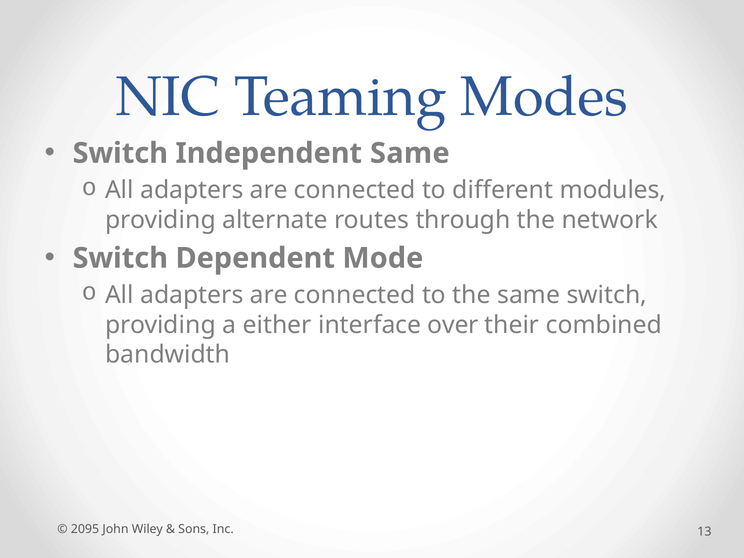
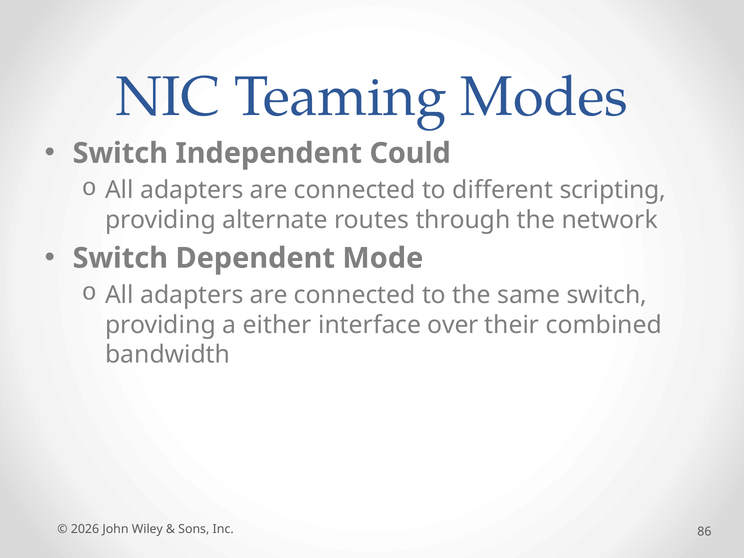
Independent Same: Same -> Could (410, 153)
modules: modules -> scripting (613, 190)
2095: 2095 -> 2026 (85, 529)
13: 13 -> 86 (704, 532)
